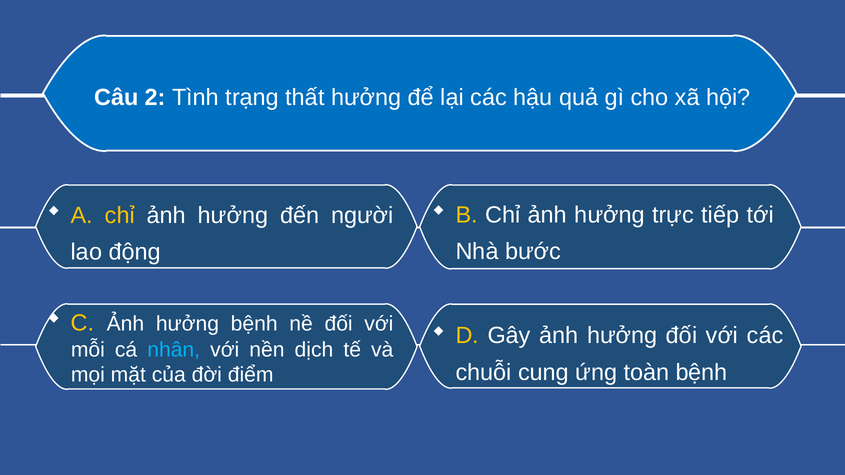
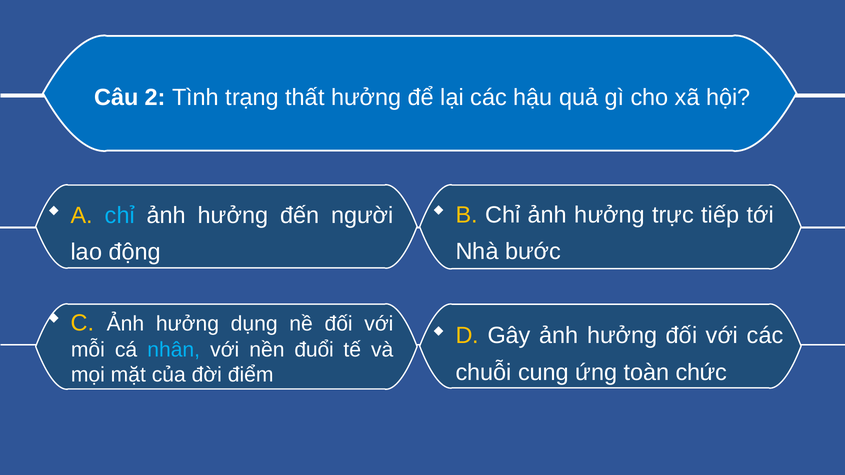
chỉ colour: yellow -> light blue (120, 216)
hưởng bệnh: bệnh -> dụng (254, 324)
dịch: dịch -> đuổi (314, 350)
toàn bệnh: bệnh -> chức (701, 373)
